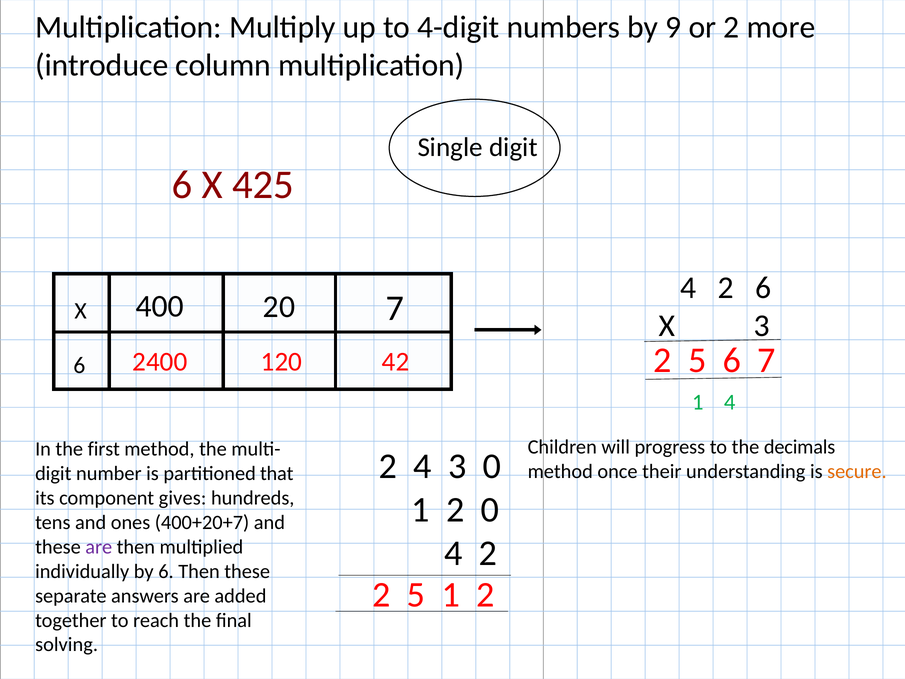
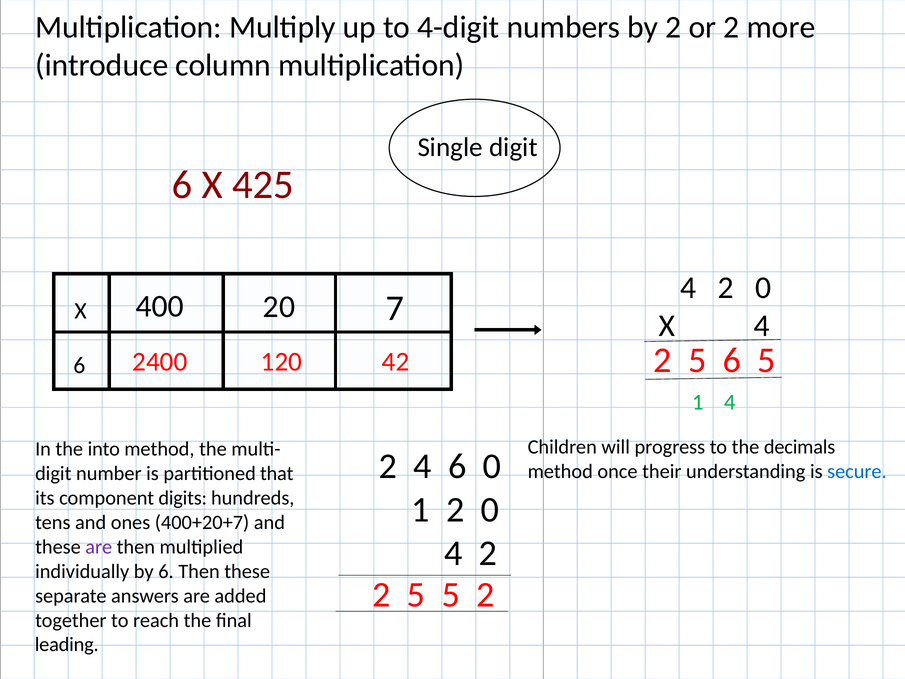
by 9: 9 -> 2 (673, 27)
4 2 6: 6 -> 0 (763, 288)
X 3: 3 -> 4 (762, 326)
6 7: 7 -> 5 (767, 360)
first: first -> into (104, 449)
4 3: 3 -> 6 (457, 466)
secure colour: orange -> blue (857, 472)
gives: gives -> digits (183, 498)
5 1: 1 -> 5 (451, 595)
solving: solving -> leading (67, 645)
